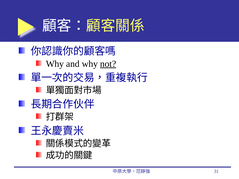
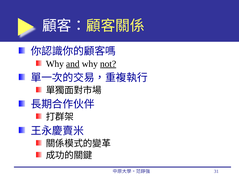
and underline: none -> present (73, 64)
